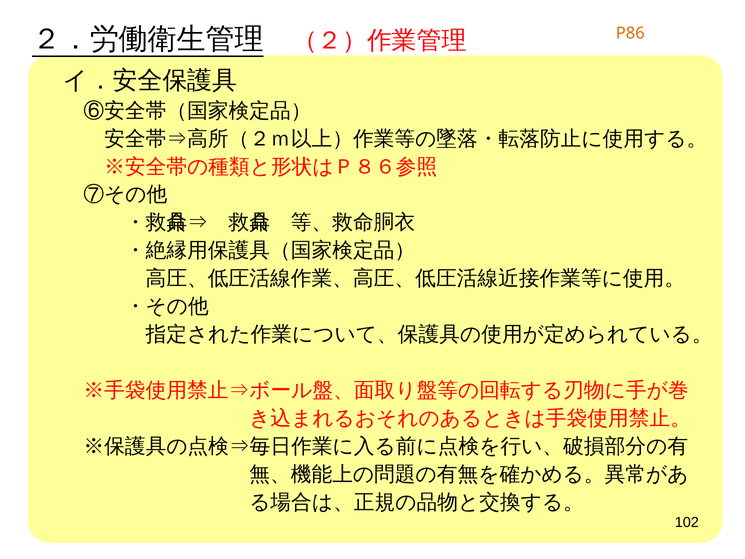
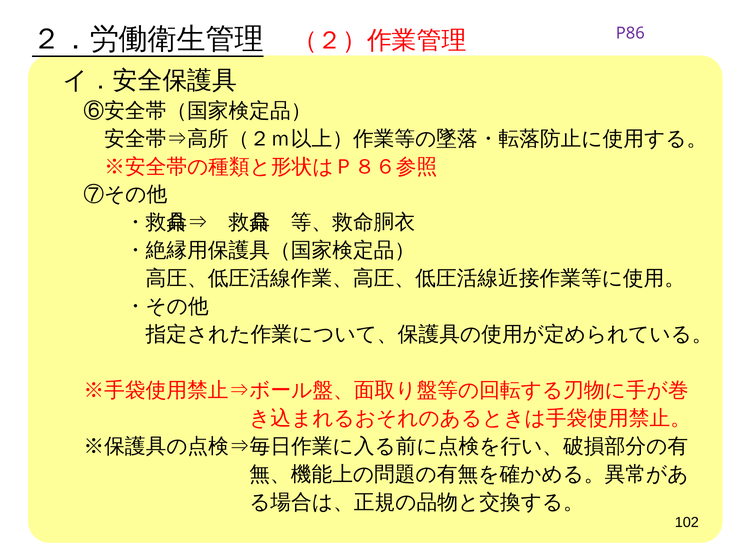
P86 colour: orange -> purple (630, 33)
